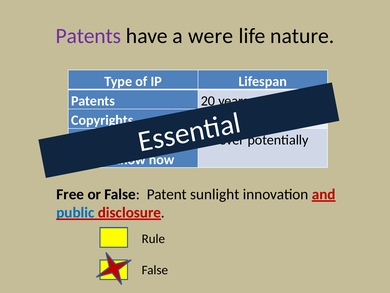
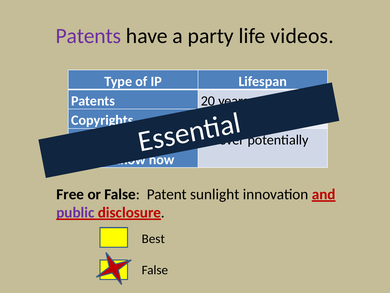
were: were -> party (211, 36)
nature: nature -> videos (302, 36)
public colour: blue -> purple (75, 212)
Rule: Rule -> Best (153, 238)
